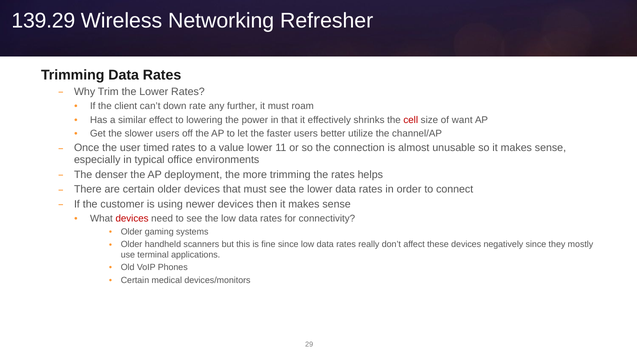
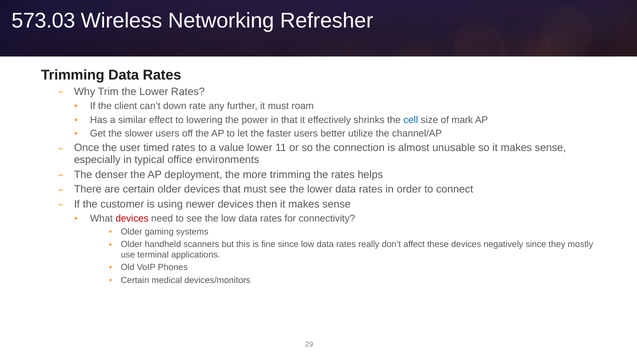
139.29: 139.29 -> 573.03 (43, 21)
cell colour: red -> blue (411, 120)
want: want -> mark (462, 120)
